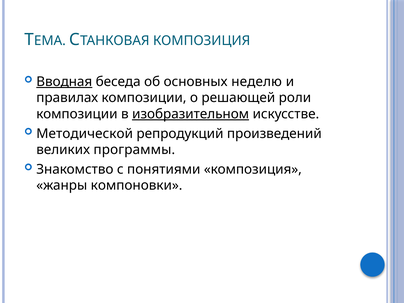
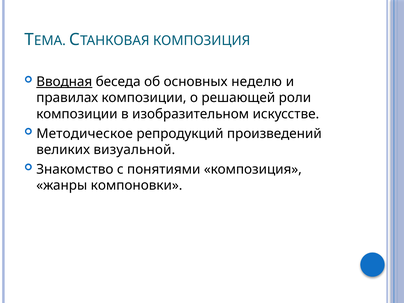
изобразительном underline: present -> none (191, 114)
Методической: Методической -> Методическое (85, 134)
программы: программы -> визуальной (134, 150)
